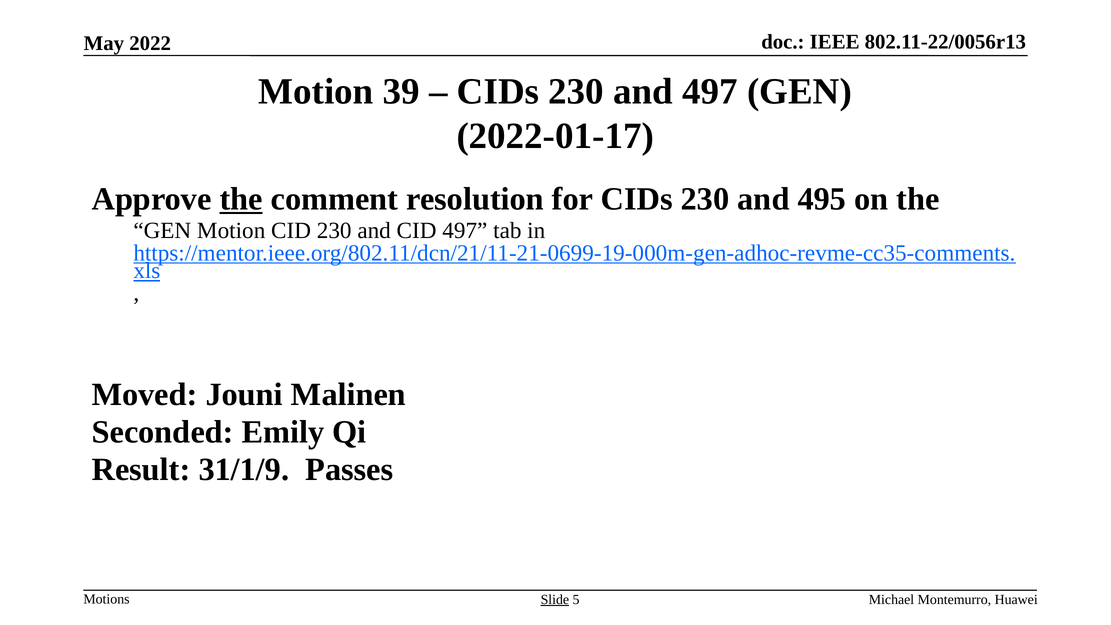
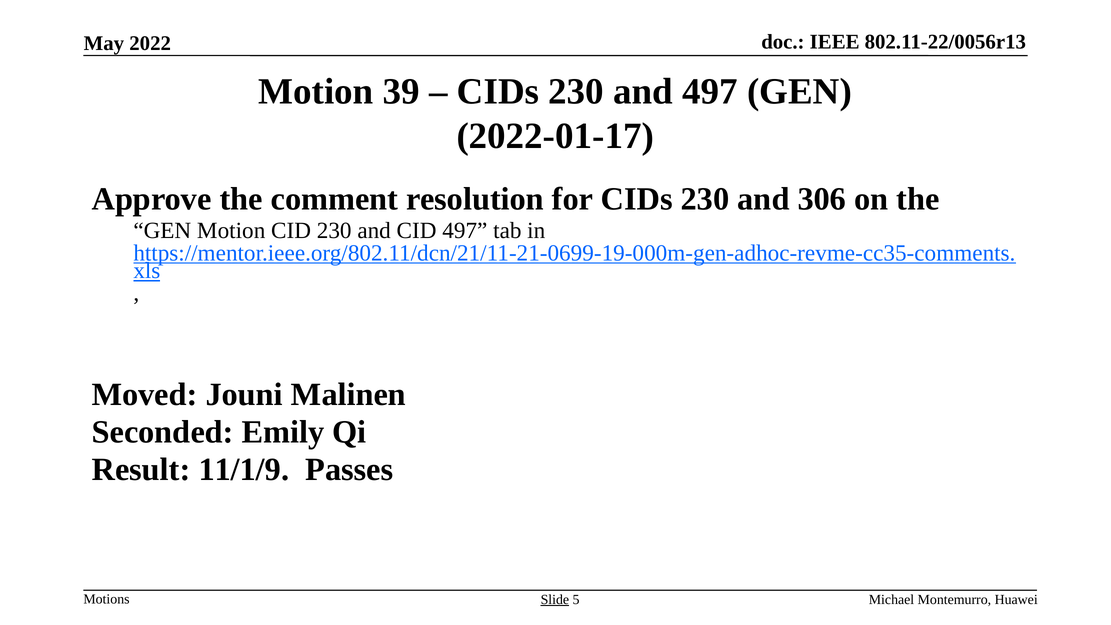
the underline: present -> none (241, 199)
495: 495 -> 306 (822, 199)
31/1/9: 31/1/9 -> 11/1/9 (244, 470)
